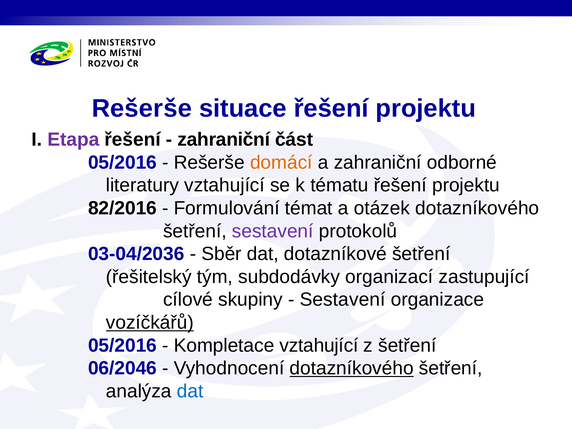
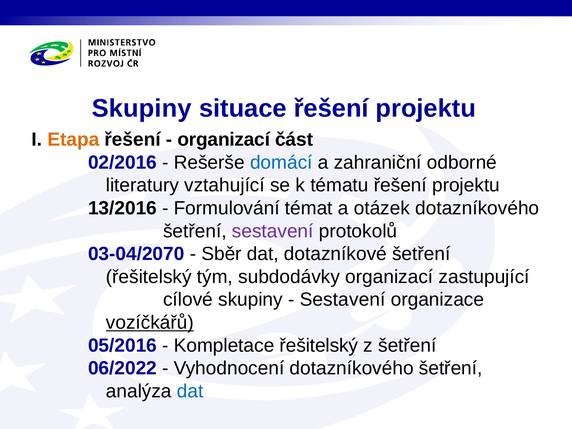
Rešerše: Rešerše -> Skupiny (142, 108)
Etapa colour: purple -> orange (73, 140)
zahraniční: zahraniční -> organizací (224, 140)
05/2016: 05/2016 -> 02/2016 (122, 162)
domácí colour: orange -> blue (281, 162)
82/2016: 82/2016 -> 13/2016 (122, 208)
03-04/2036: 03-04/2036 -> 03-04/2070 (136, 254)
Kompletace vztahující: vztahující -> řešitelský (319, 345)
06/2046: 06/2046 -> 06/2022 (122, 368)
dotazníkového underline: present -> none (352, 368)
